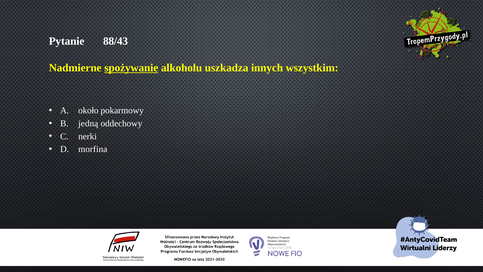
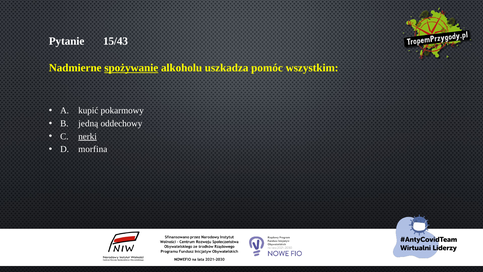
88/43: 88/43 -> 15/43 (116, 41)
innych: innych -> pomóc (267, 68)
około: około -> kupić (88, 111)
nerki underline: none -> present (88, 136)
